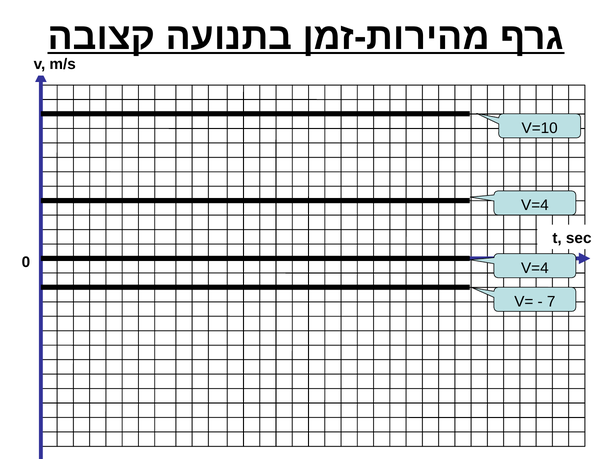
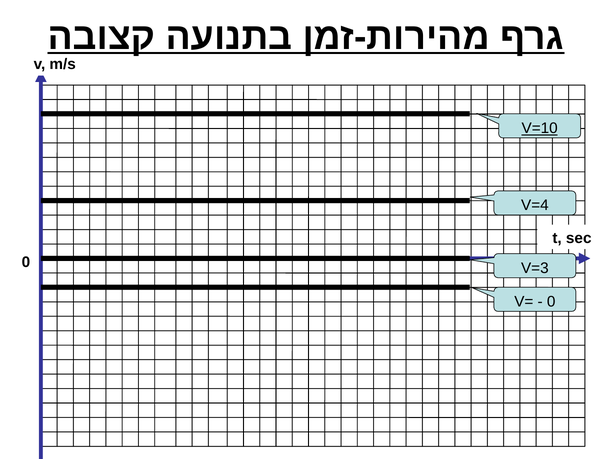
V=10 underline: none -> present (540, 128)
V=4: V=4 -> V=3 (535, 268)
7: 7 -> 0 (551, 302)
